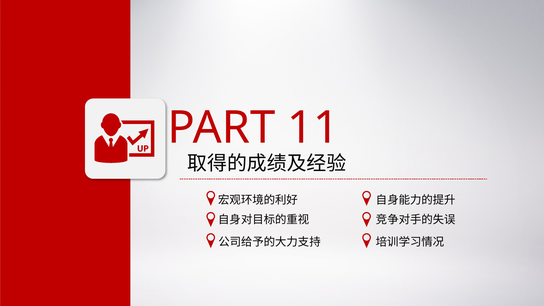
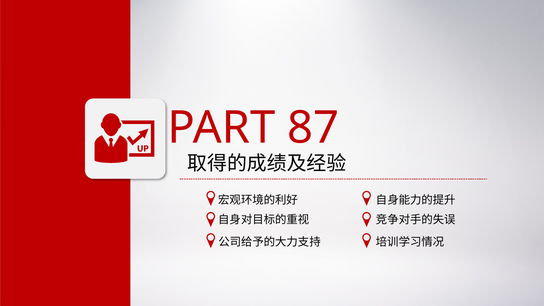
11: 11 -> 87 (313, 128)
